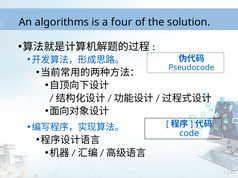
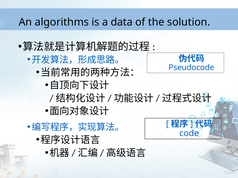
four: four -> data (122, 22)
